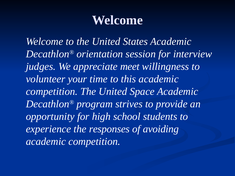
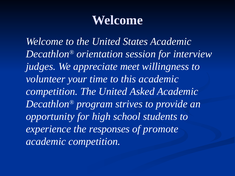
Space: Space -> Asked (142, 92)
avoiding: avoiding -> promote (161, 129)
